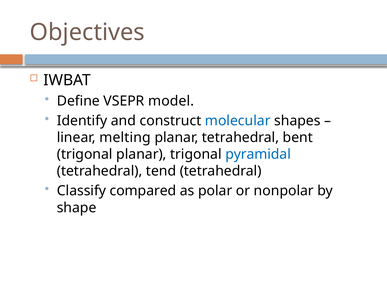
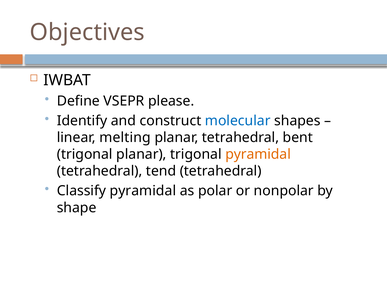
model: model -> please (171, 101)
pyramidal colour: blue -> orange (258, 154)
Classify compared: compared -> pyramidal (143, 190)
